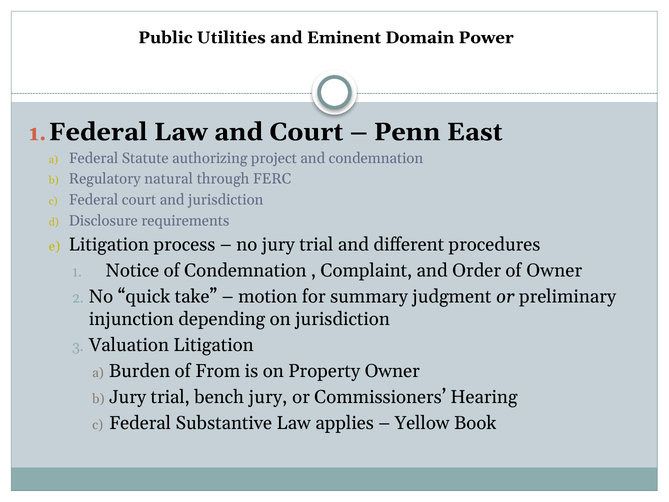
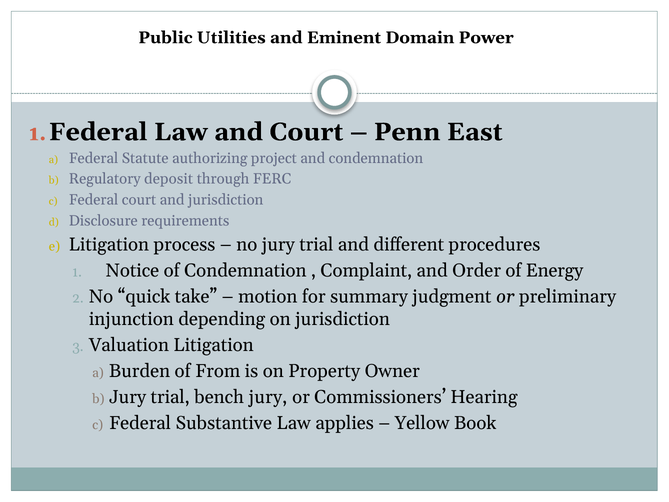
natural: natural -> deposit (169, 179)
of Owner: Owner -> Energy (554, 271)
